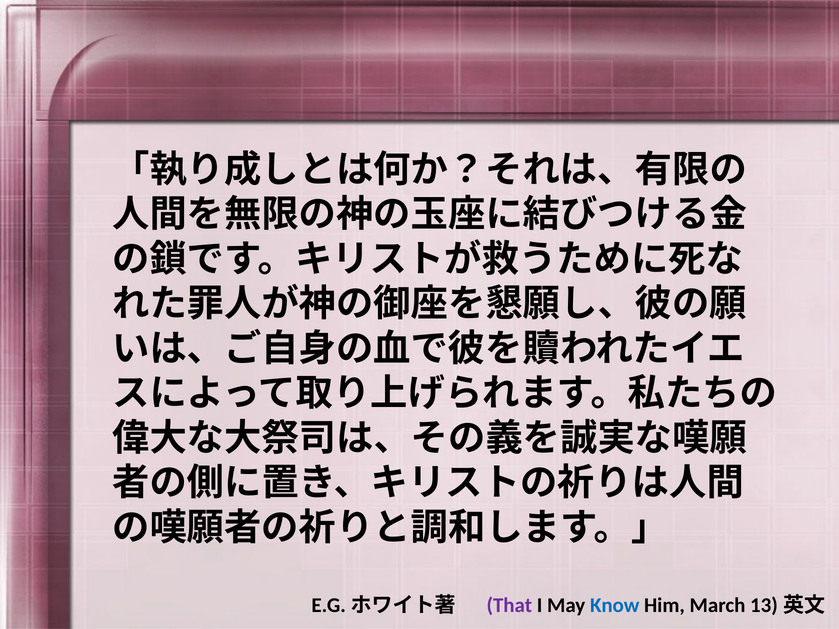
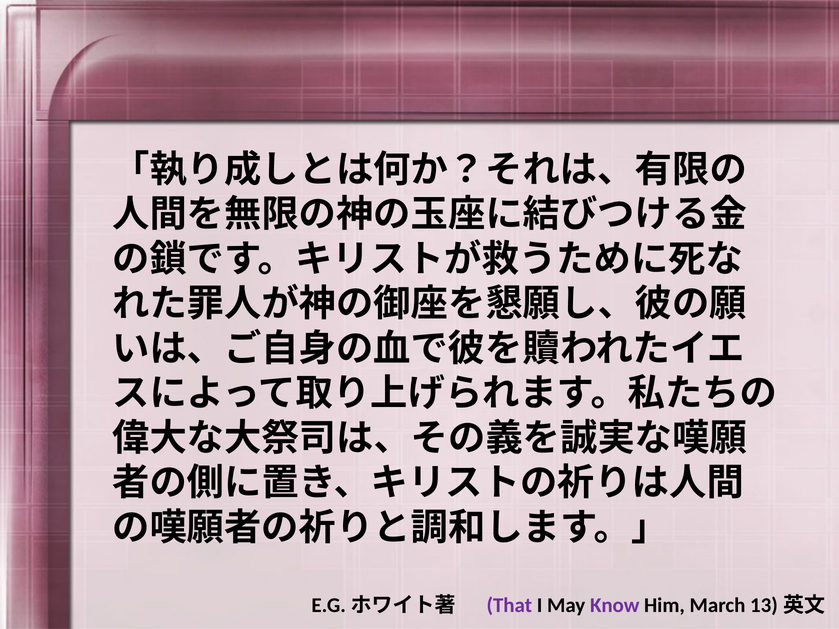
Know colour: blue -> purple (615, 605)
